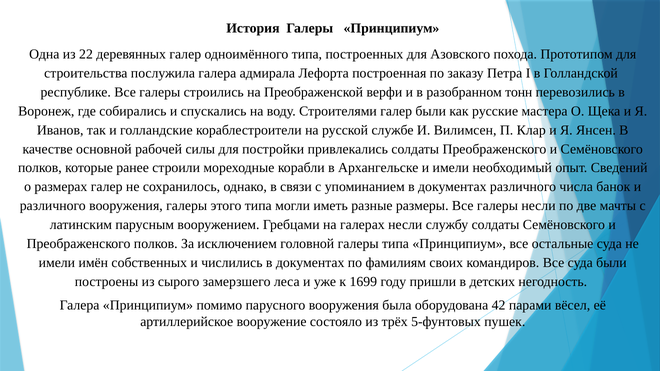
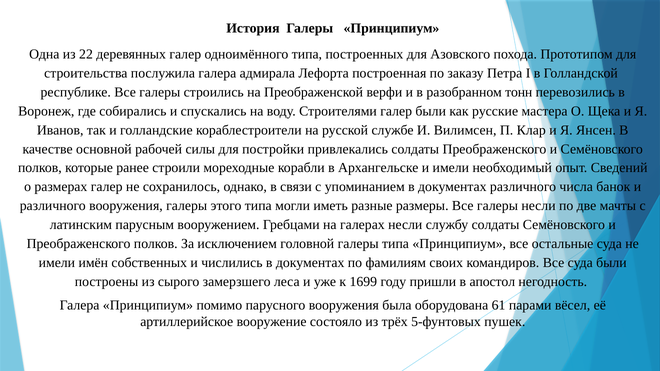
детских: детских -> апостол (492, 282)
42: 42 -> 61 (499, 305)
